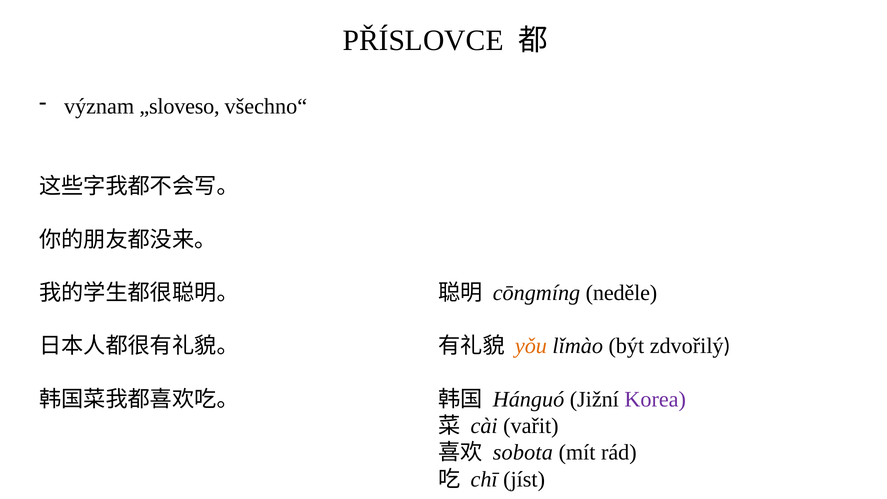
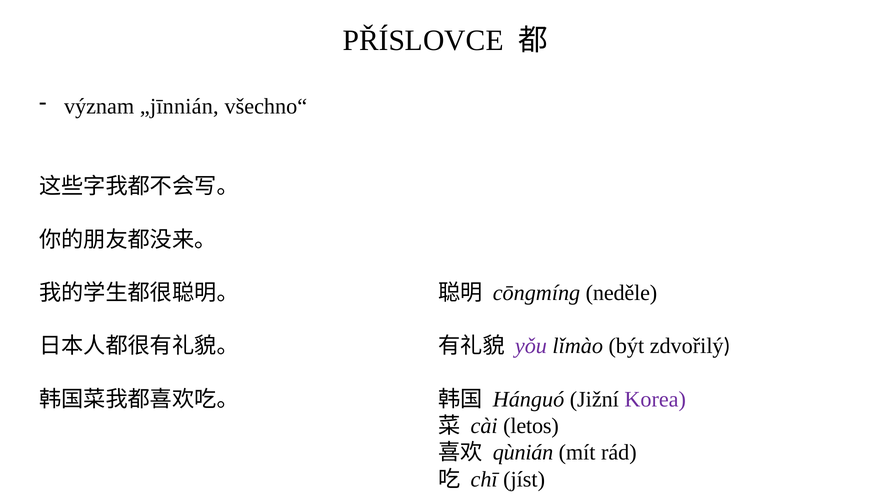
„sloveso: „sloveso -> „jīnnián (179, 107)
yǒu colour: orange -> purple (531, 346)
vařit: vařit -> letos (531, 426)
sobota: sobota -> qùnián (523, 453)
